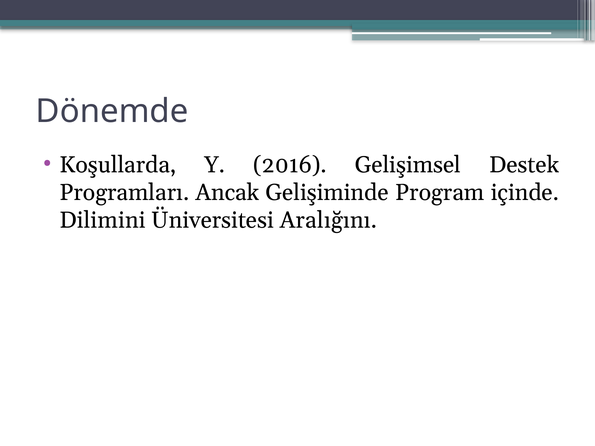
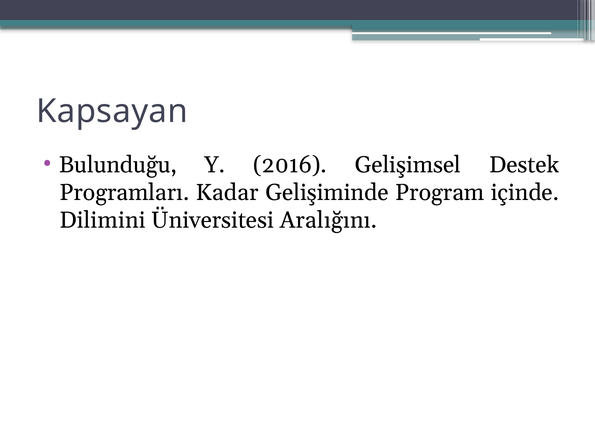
Dönemde: Dönemde -> Kapsayan (112, 111)
Koşullarda: Koşullarda -> Bulunduğu (118, 165)
Ancak: Ancak -> Kadar (227, 193)
